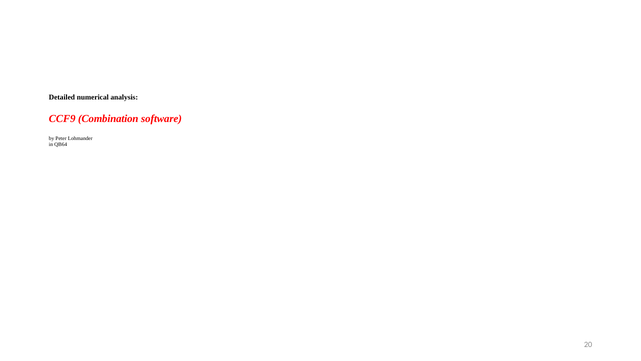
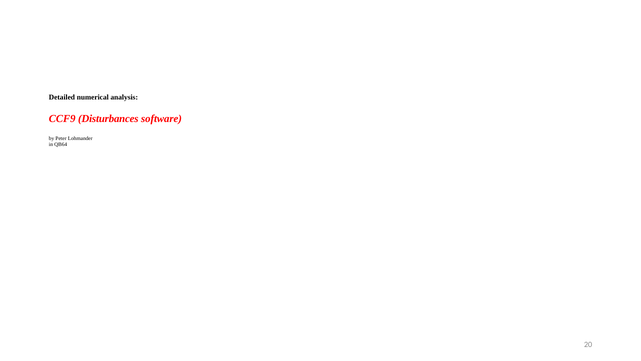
Combination: Combination -> Disturbances (108, 118)
